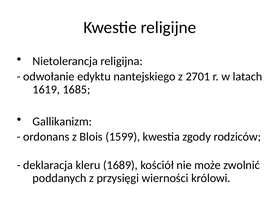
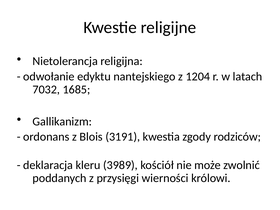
2701: 2701 -> 1204 (198, 76)
1619: 1619 -> 7032 (46, 90)
1599: 1599 -> 3191 (123, 137)
1689: 1689 -> 3989 (120, 165)
